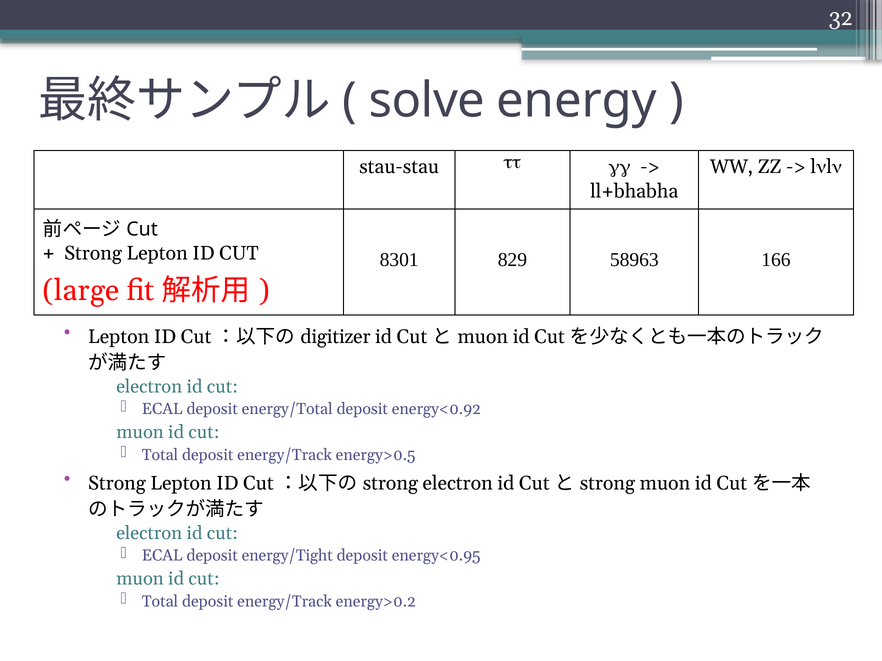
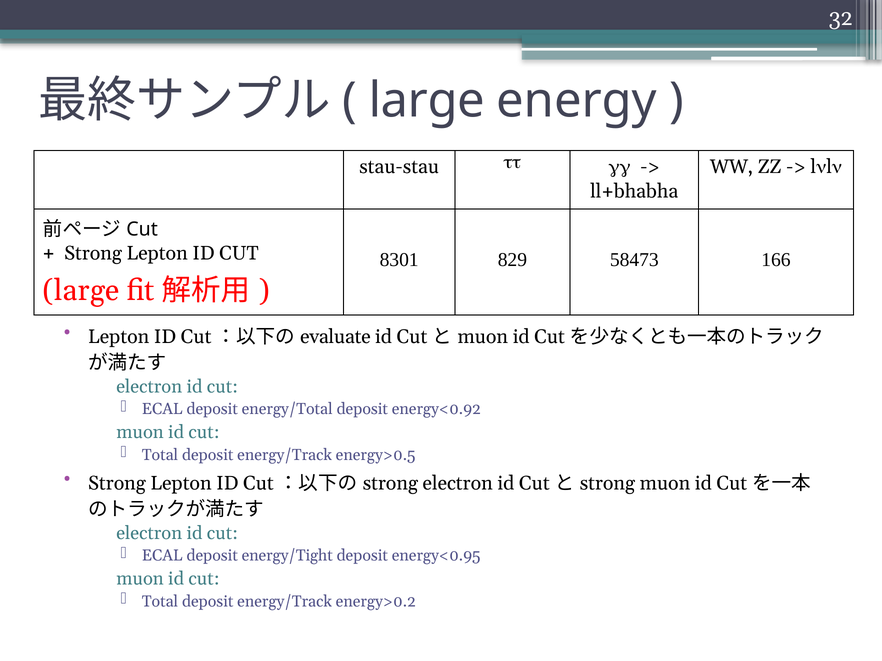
solve: solve -> large (427, 101)
58963: 58963 -> 58473 (634, 260)
digitizer: digitizer -> evaluate (335, 337)
